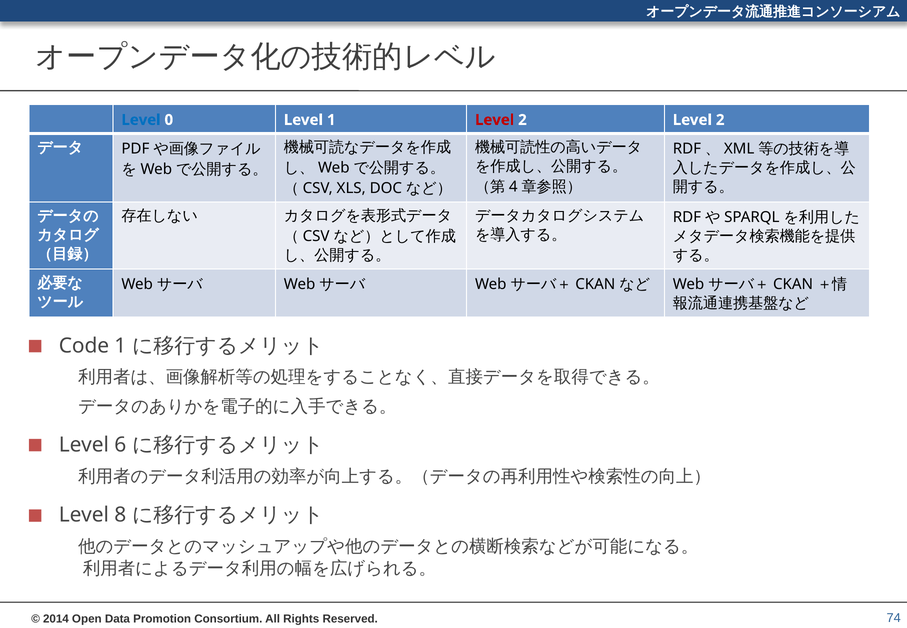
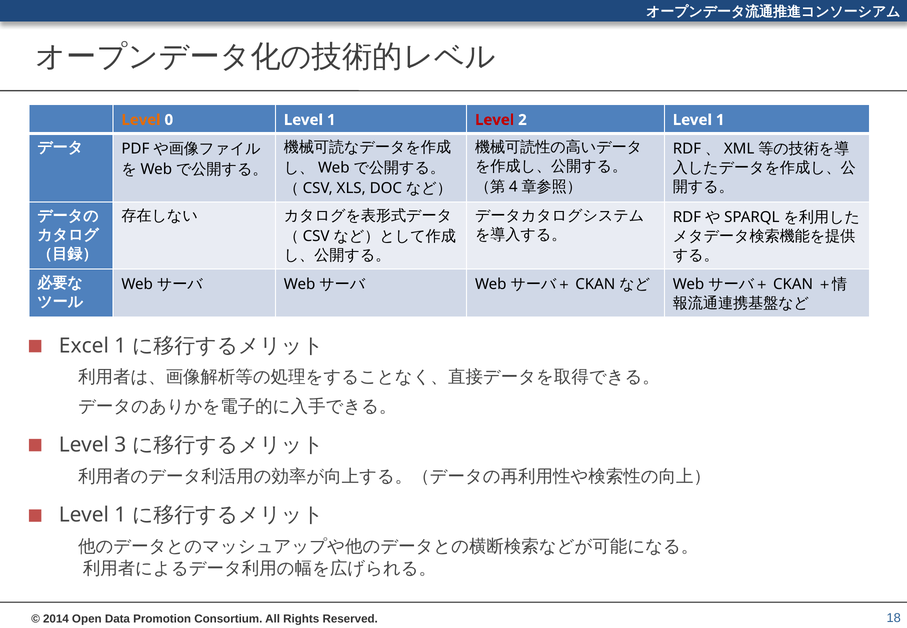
Level colour: blue -> orange (141, 120)
2 Level 2: 2 -> 1 (720, 120)
Code: Code -> Excel (84, 346)
6: 6 -> 3 (120, 445)
8: 8 -> 1 (120, 515)
74: 74 -> 18 (894, 618)
